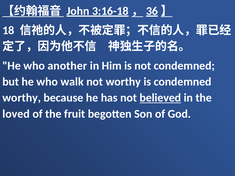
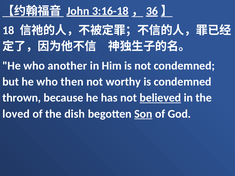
walk: walk -> then (72, 82)
worthy: worthy -> thrown (22, 98)
fruit: fruit -> dish (75, 114)
Son underline: none -> present (143, 114)
